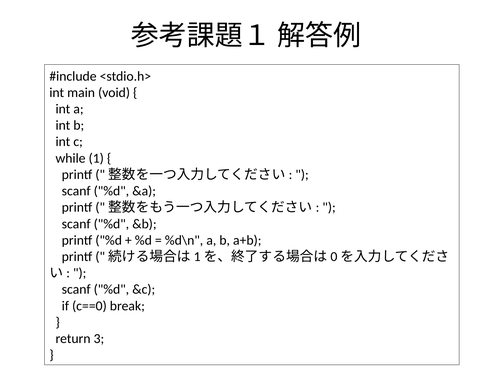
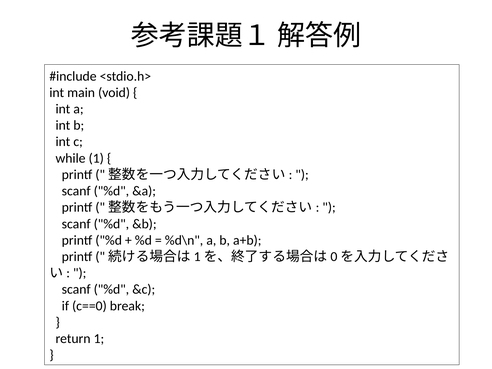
return 3: 3 -> 1 (99, 339)
